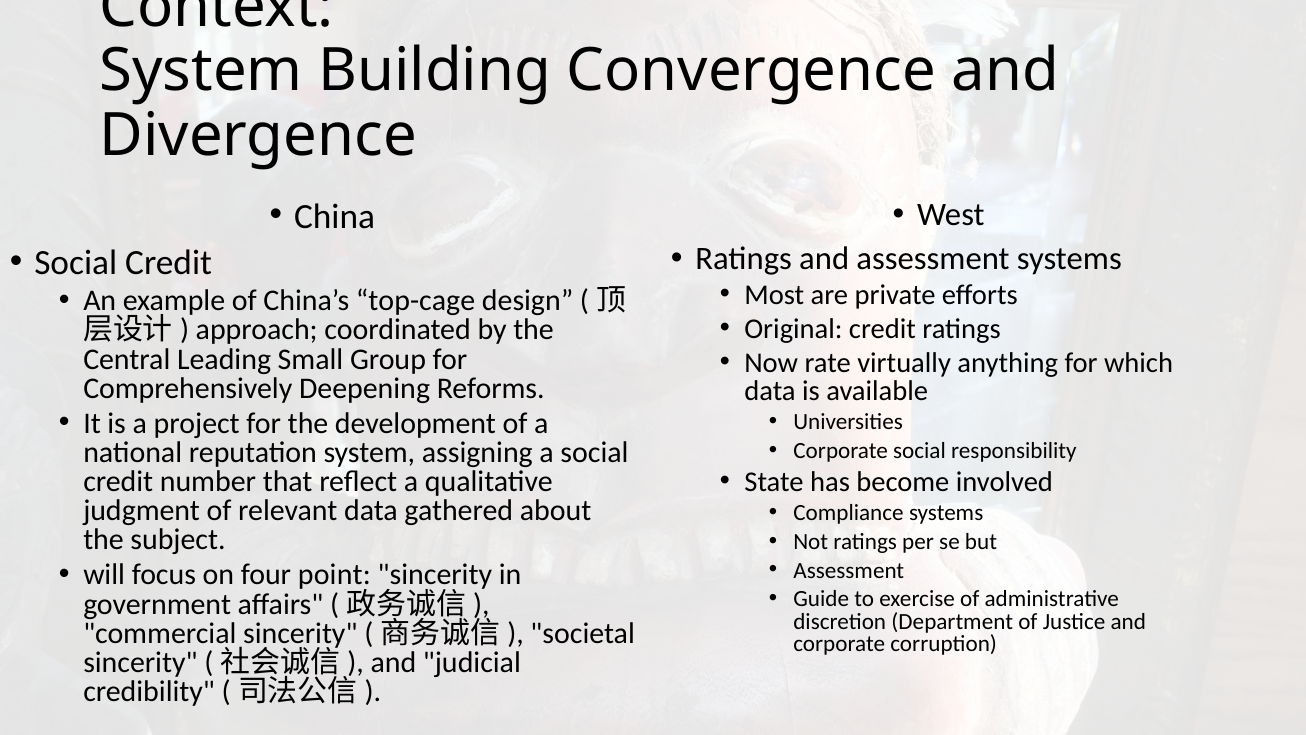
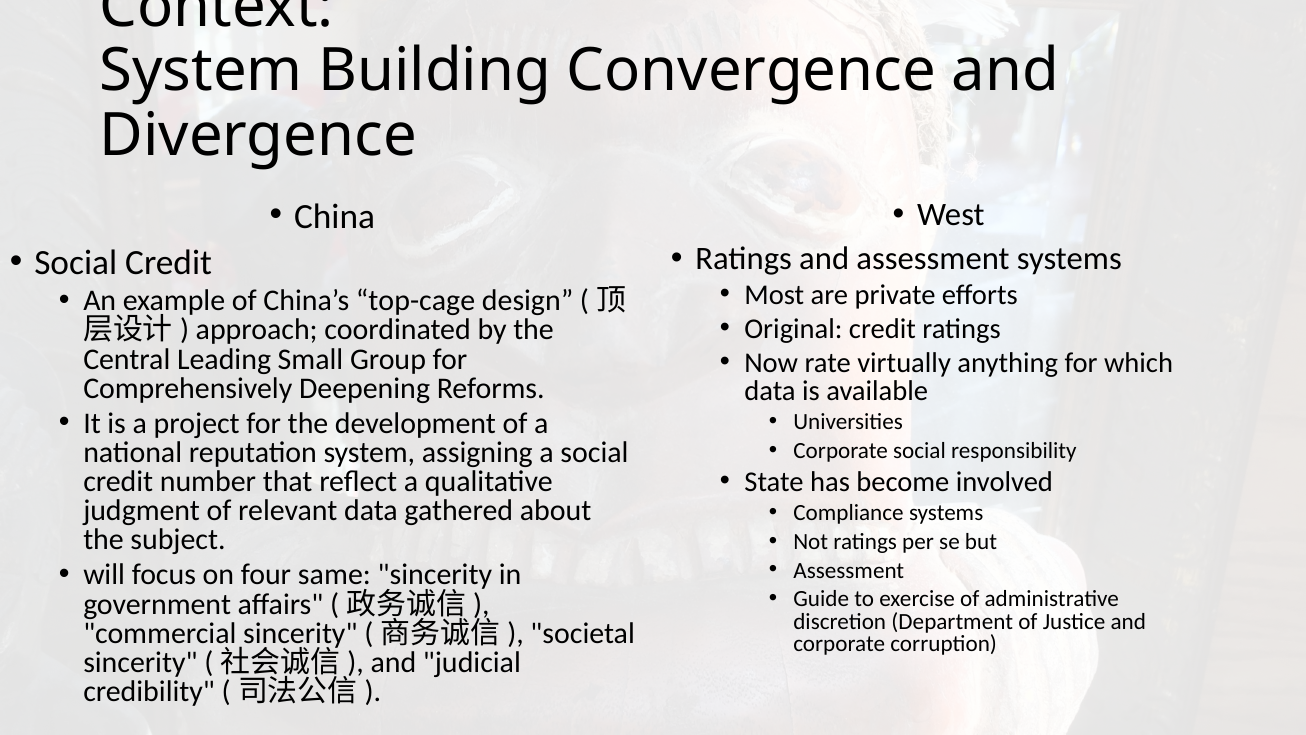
point: point -> same (334, 575)
